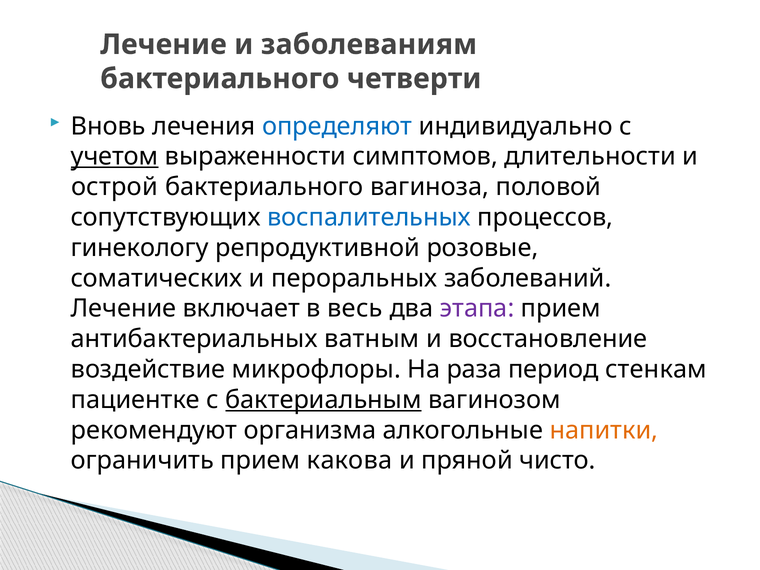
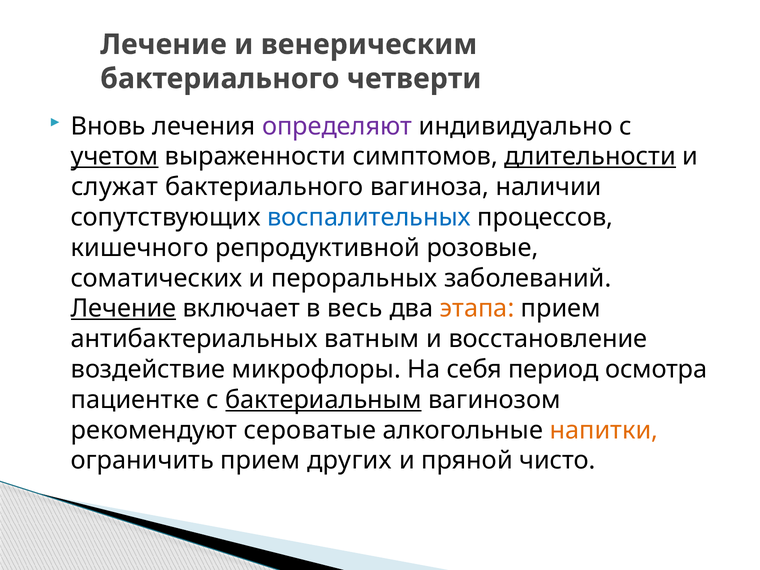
заболеваниям: заболеваниям -> венерическим (369, 45)
определяют colour: blue -> purple (337, 126)
длительности underline: none -> present (590, 157)
острой: острой -> служат (115, 187)
половой: половой -> наличии (548, 187)
гинекологу: гинекологу -> кишечного (140, 248)
Лечение underline: none -> present (123, 309)
этапа colour: purple -> orange (477, 309)
раза: раза -> себя (474, 369)
стенкам: стенкам -> осмотра (656, 369)
организма: организма -> сероватые (310, 430)
какова: какова -> других (350, 461)
